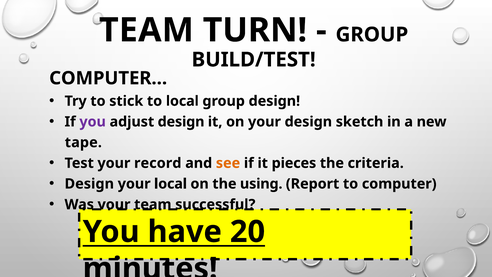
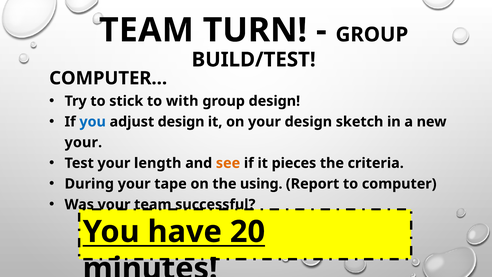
to local: local -> with (182, 101)
you colour: purple -> blue (93, 122)
tape: tape -> your (83, 142)
record: record -> length (158, 163)
Design: Design -> During (89, 184)
your local: local -> tape (170, 184)
